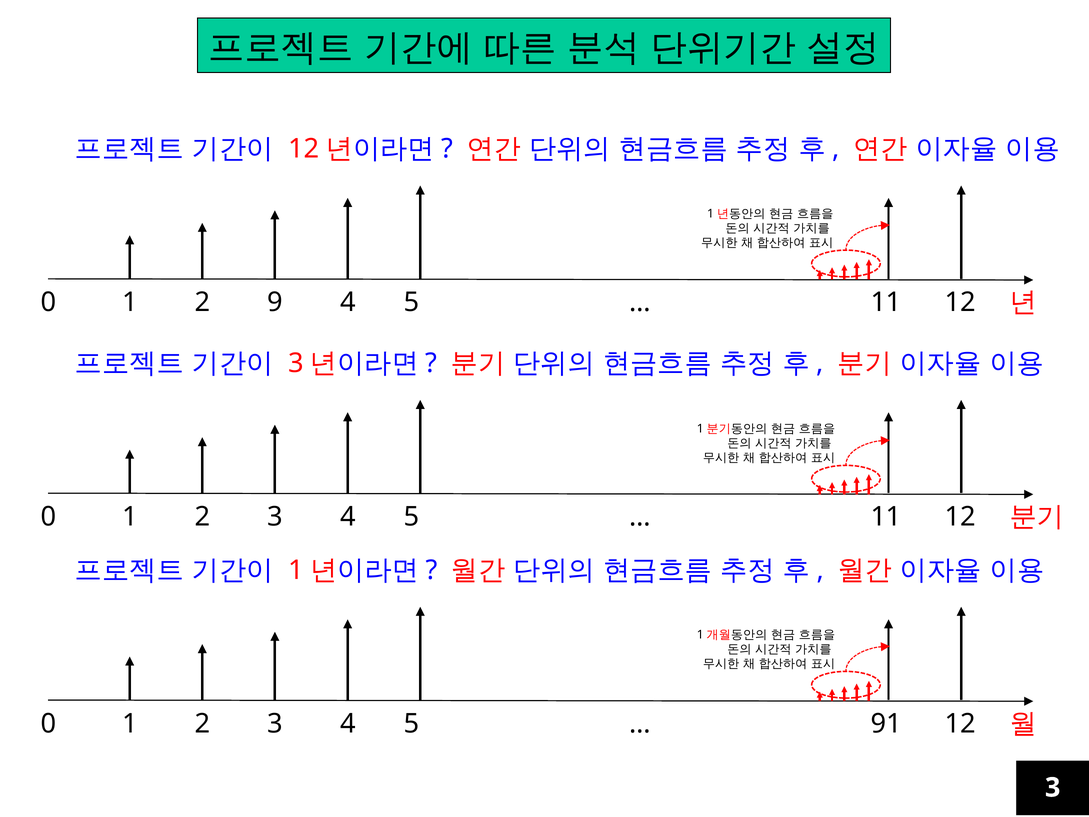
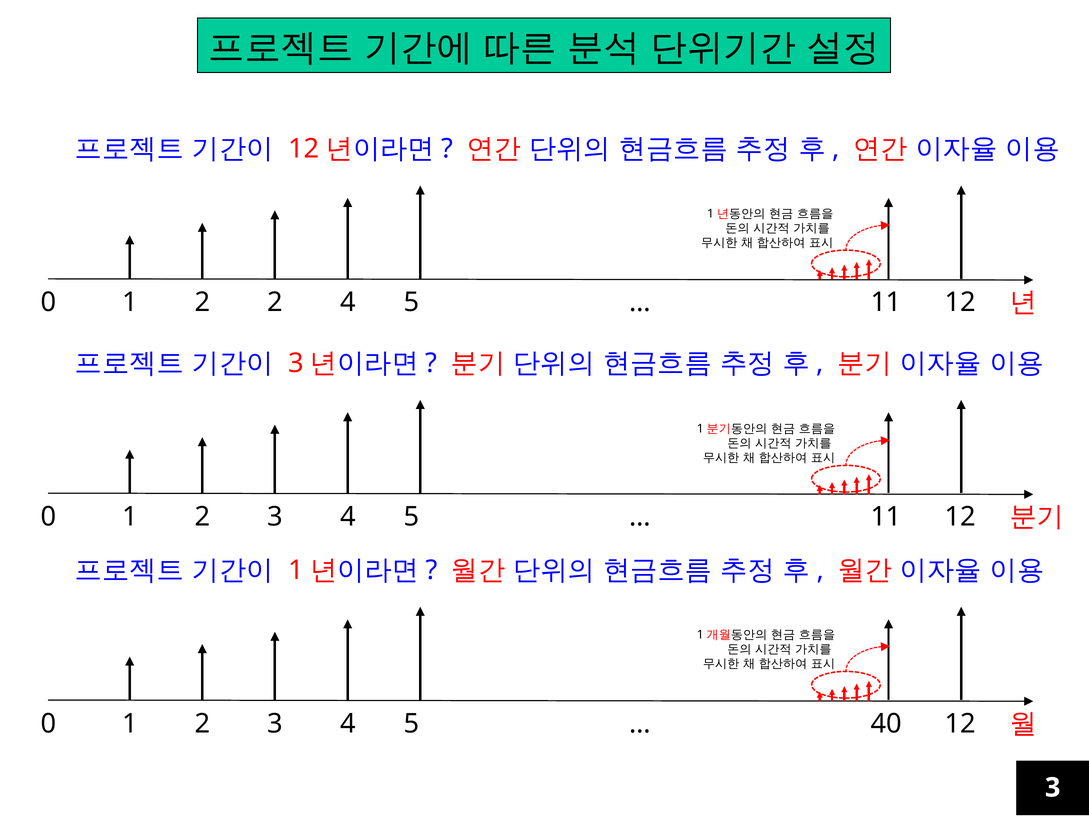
2 9: 9 -> 2 (275, 302)
91: 91 -> 40 (886, 723)
